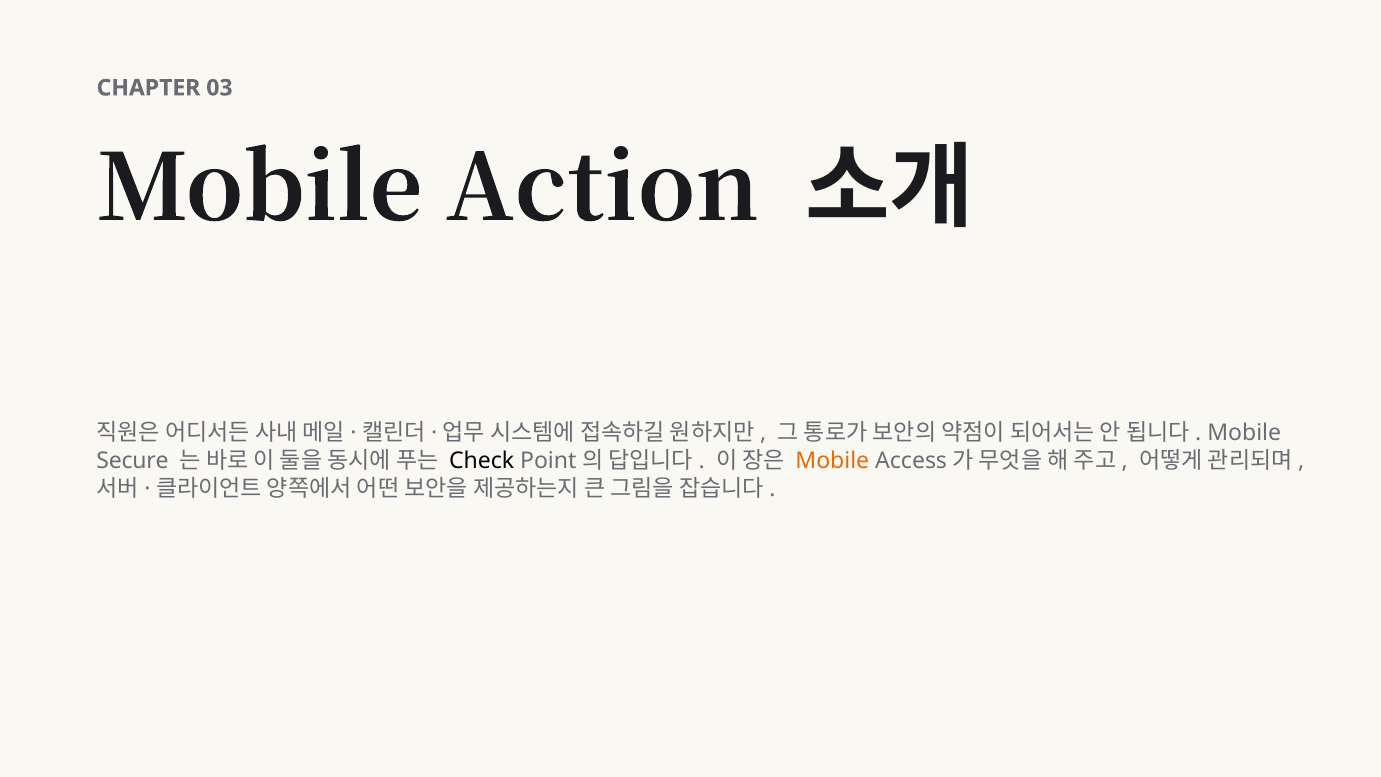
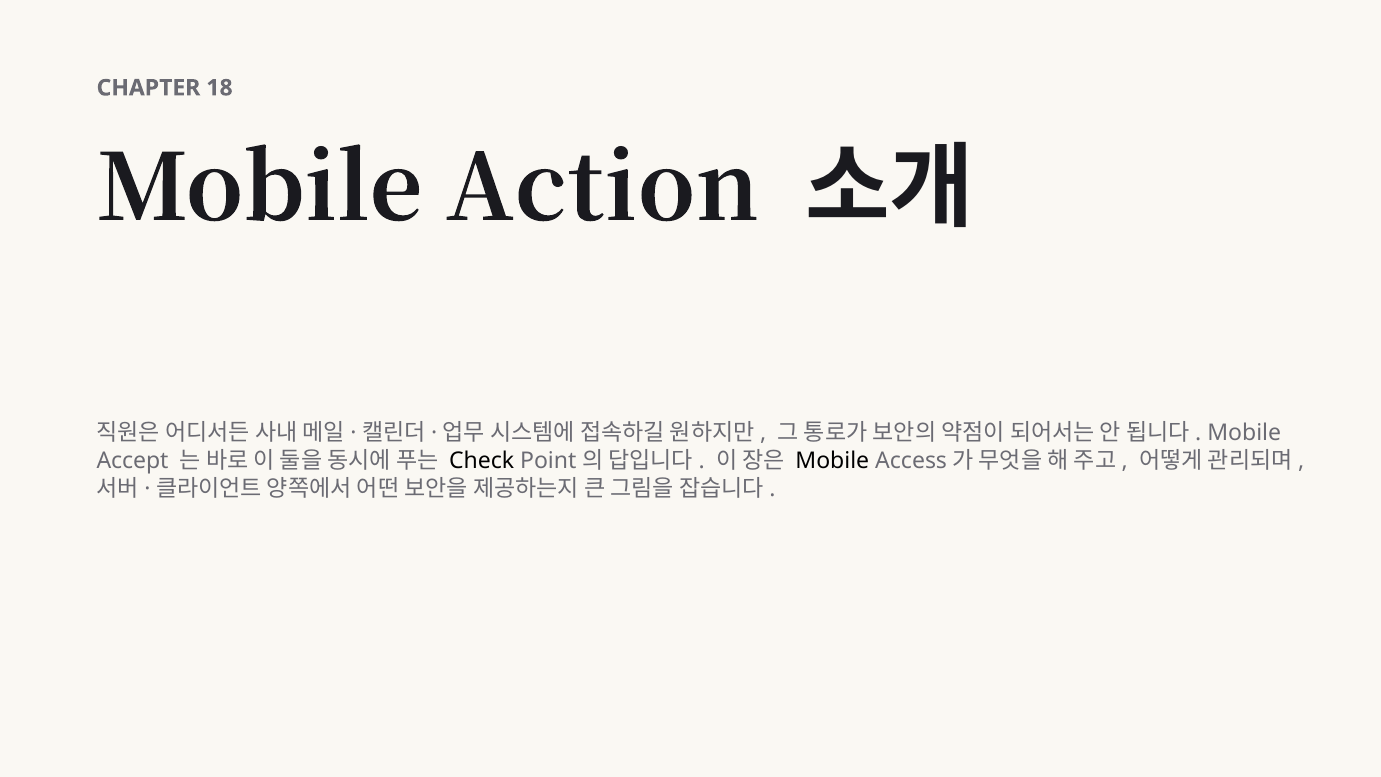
03: 03 -> 18 (219, 88)
Secure: Secure -> Accept (132, 461)
Mobile colour: orange -> black (832, 461)
